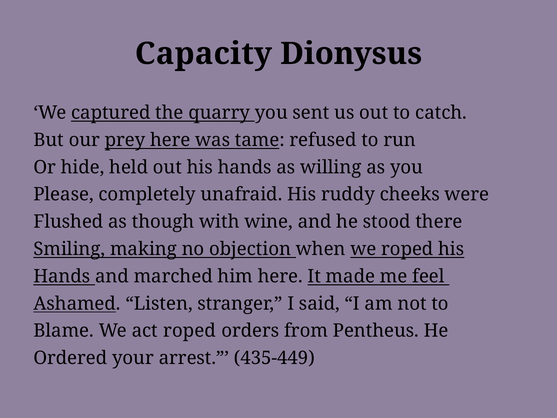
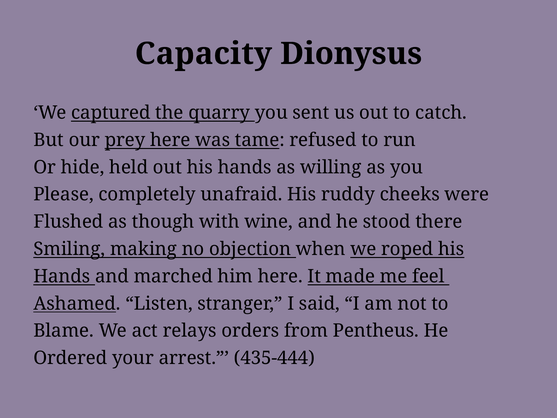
act roped: roped -> relays (190, 331)
435-449: 435-449 -> 435-444 (274, 358)
